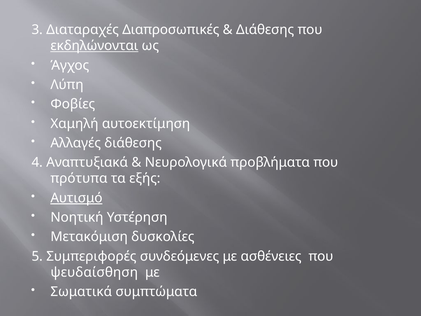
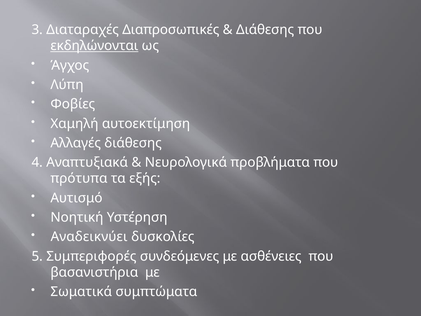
Αυτισμό underline: present -> none (76, 198)
Μετακόμιση: Μετακόμιση -> Αναδεικνύει (89, 237)
ψευδαίσθηση: ψευδαίσθηση -> βασανιστήρια (94, 272)
